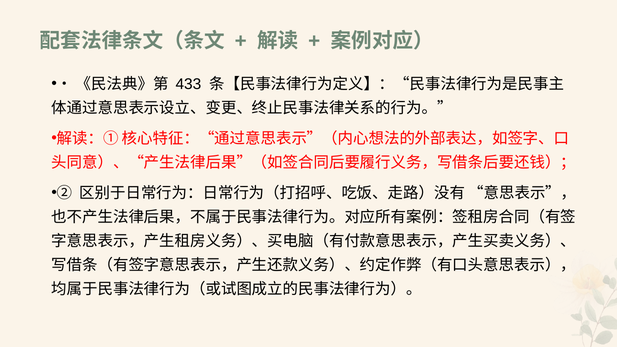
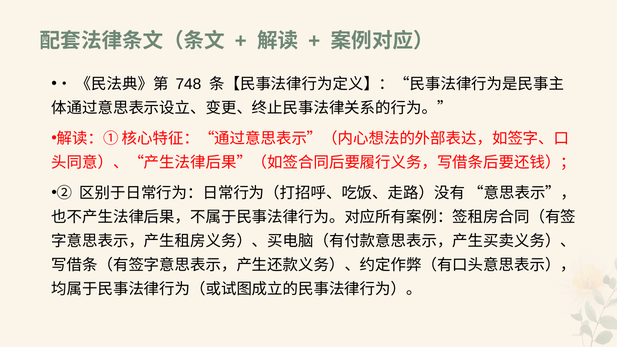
433: 433 -> 748 (188, 84)
